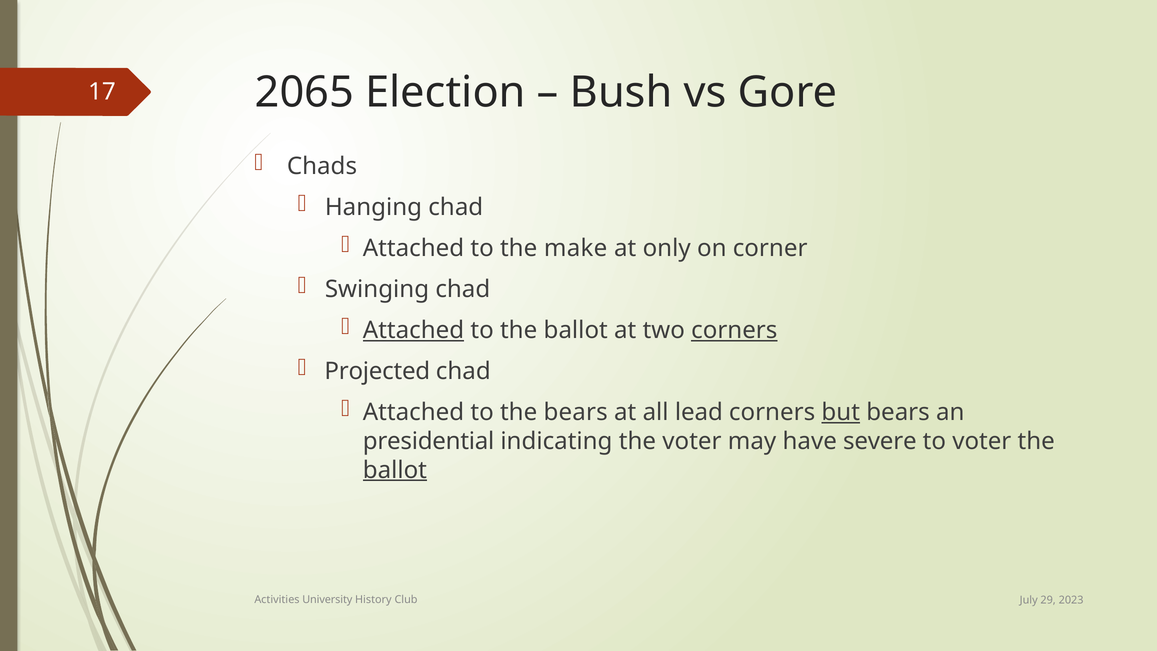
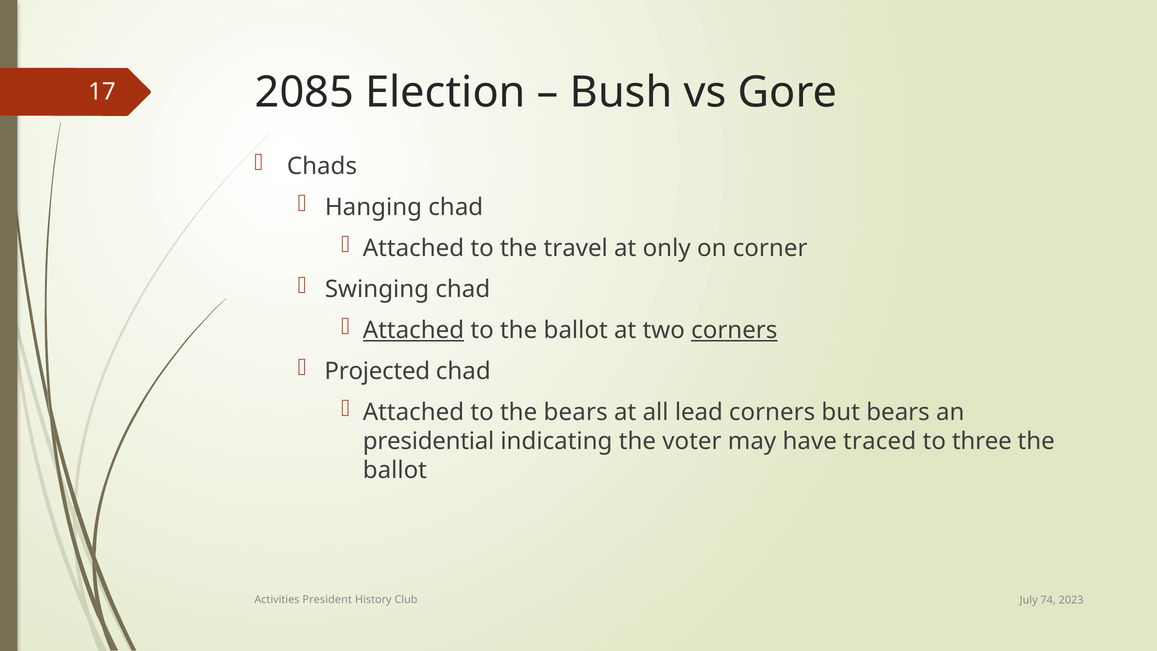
2065: 2065 -> 2085 (304, 93)
make: make -> travel (576, 248)
but underline: present -> none (841, 412)
severe: severe -> traced (880, 441)
to voter: voter -> three (982, 441)
ballot underline: present -> none (395, 470)
University: University -> President (327, 599)
29: 29 -> 74 (1048, 600)
